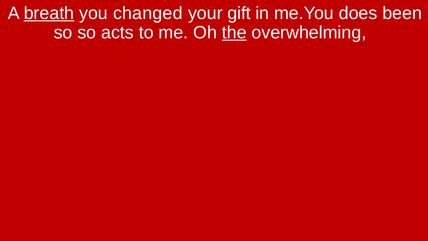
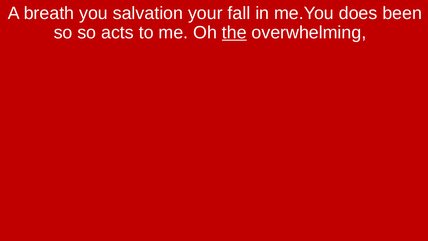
breath underline: present -> none (49, 13)
changed: changed -> salvation (148, 13)
gift: gift -> fall (239, 13)
